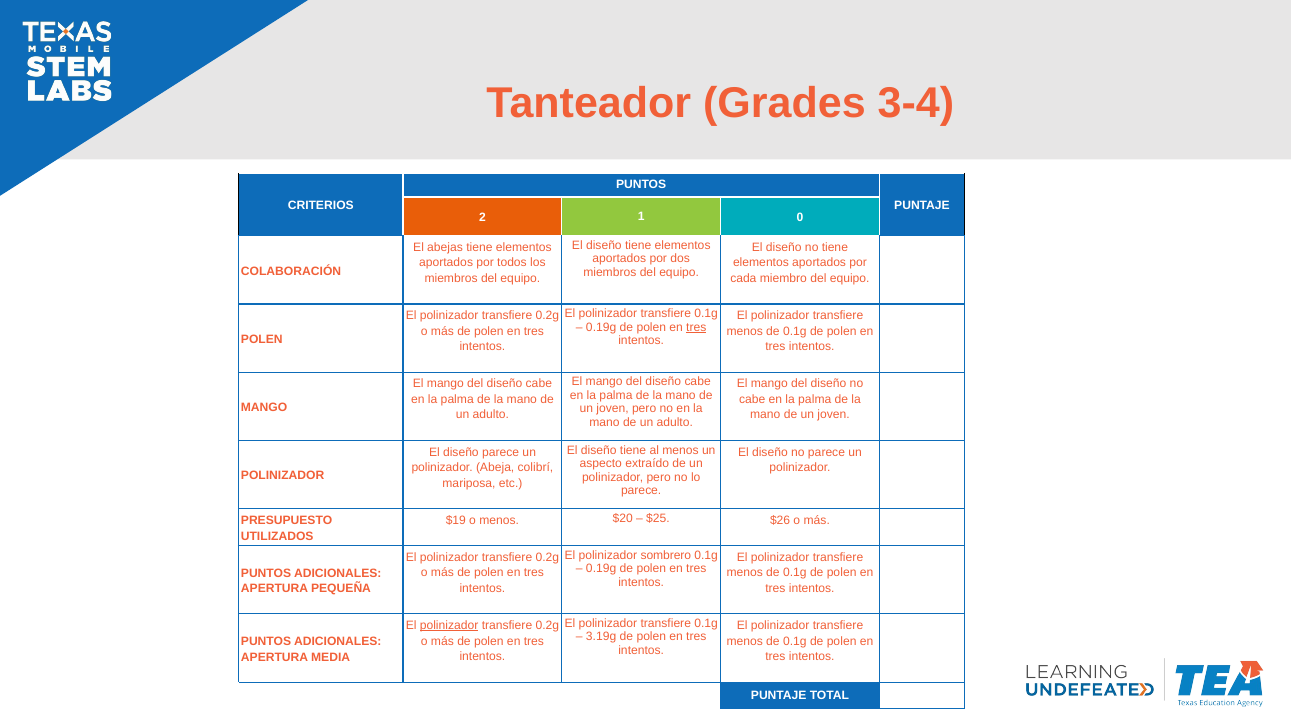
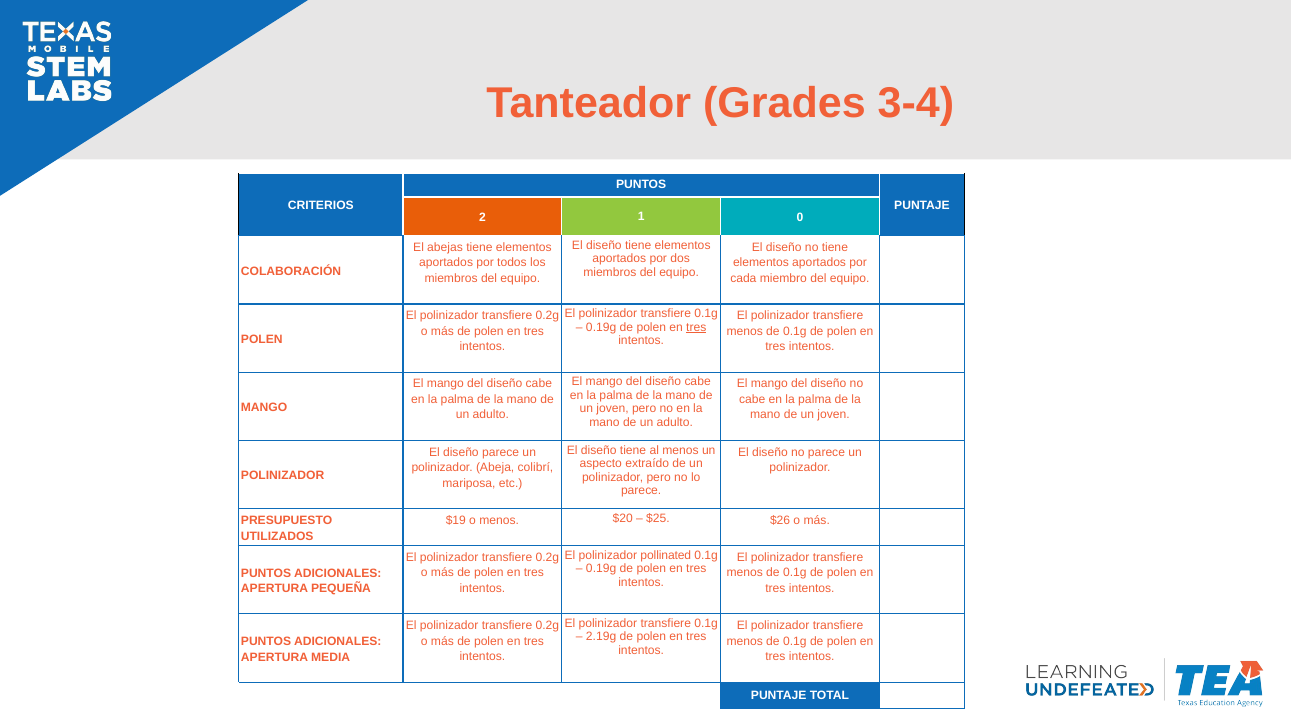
sombrero: sombrero -> pollinated (666, 555)
polinizador underline: present -> none (449, 626)
3.19g: 3.19g -> 2.19g (601, 637)
